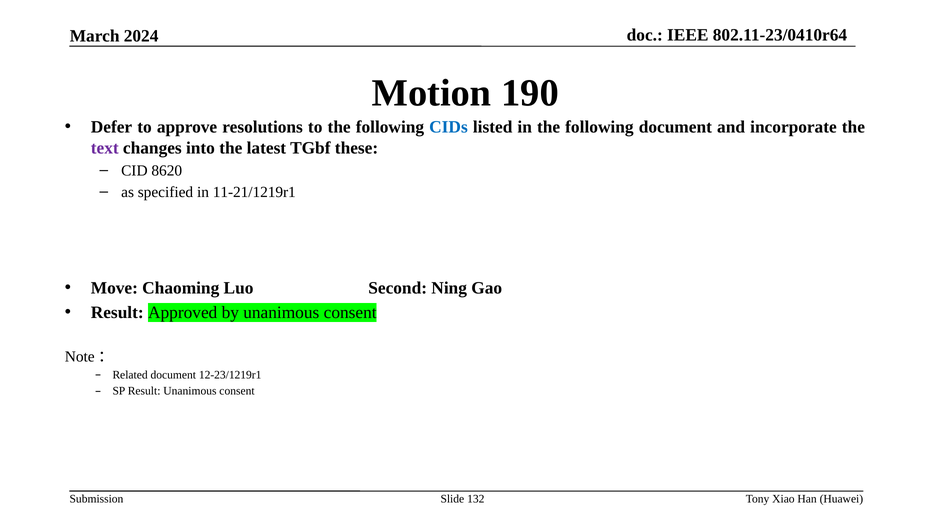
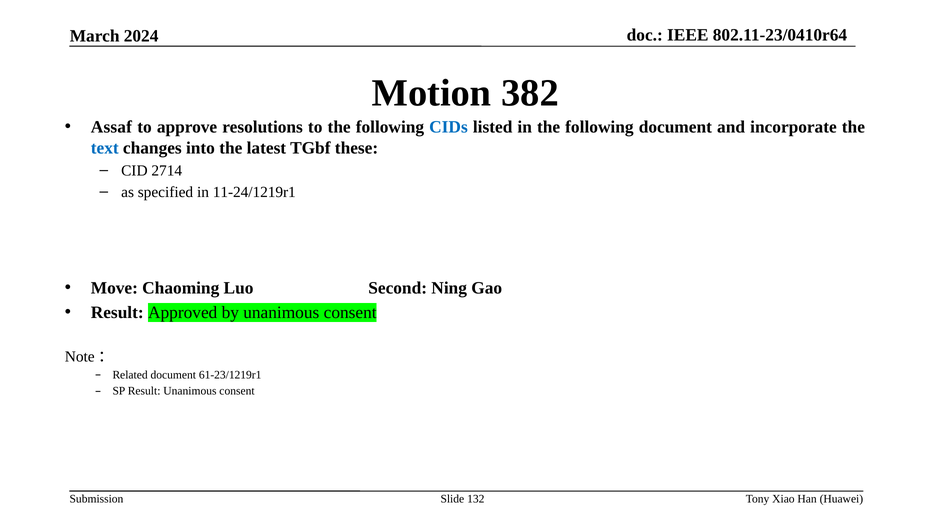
190: 190 -> 382 (530, 93)
Defer: Defer -> Assaf (111, 127)
text colour: purple -> blue (105, 148)
8620: 8620 -> 2714 (167, 171)
11-21/1219r1: 11-21/1219r1 -> 11-24/1219r1 (254, 192)
12-23/1219r1: 12-23/1219r1 -> 61-23/1219r1 (230, 375)
